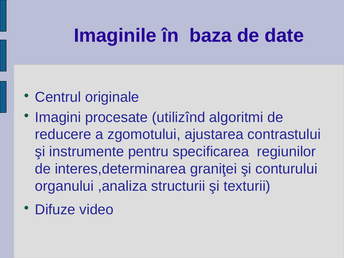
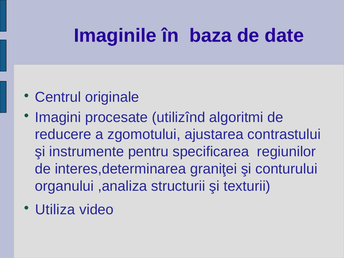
Difuze: Difuze -> Utiliza (55, 210)
